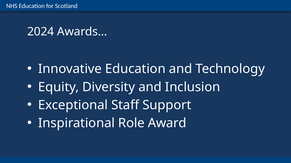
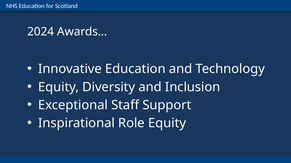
Role Award: Award -> Equity (167, 124)
